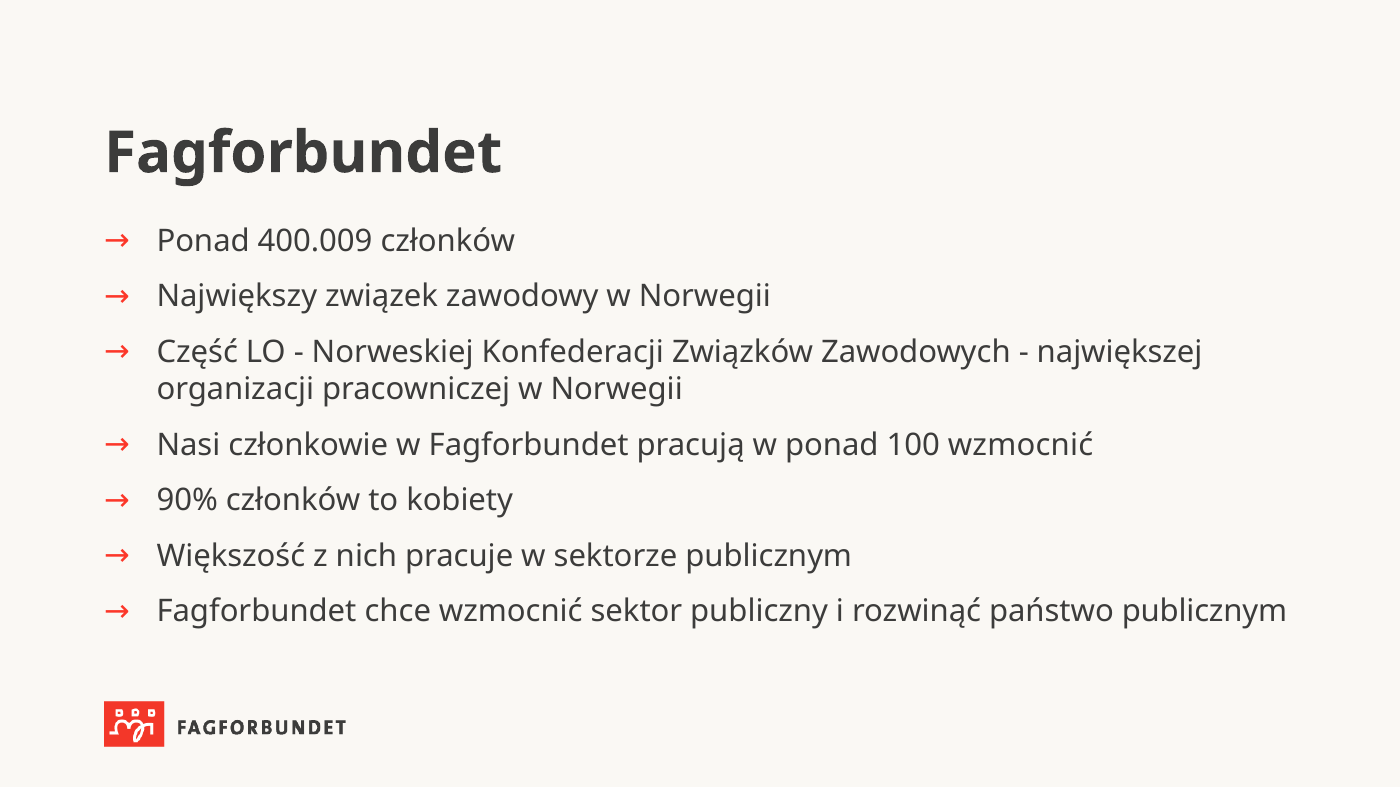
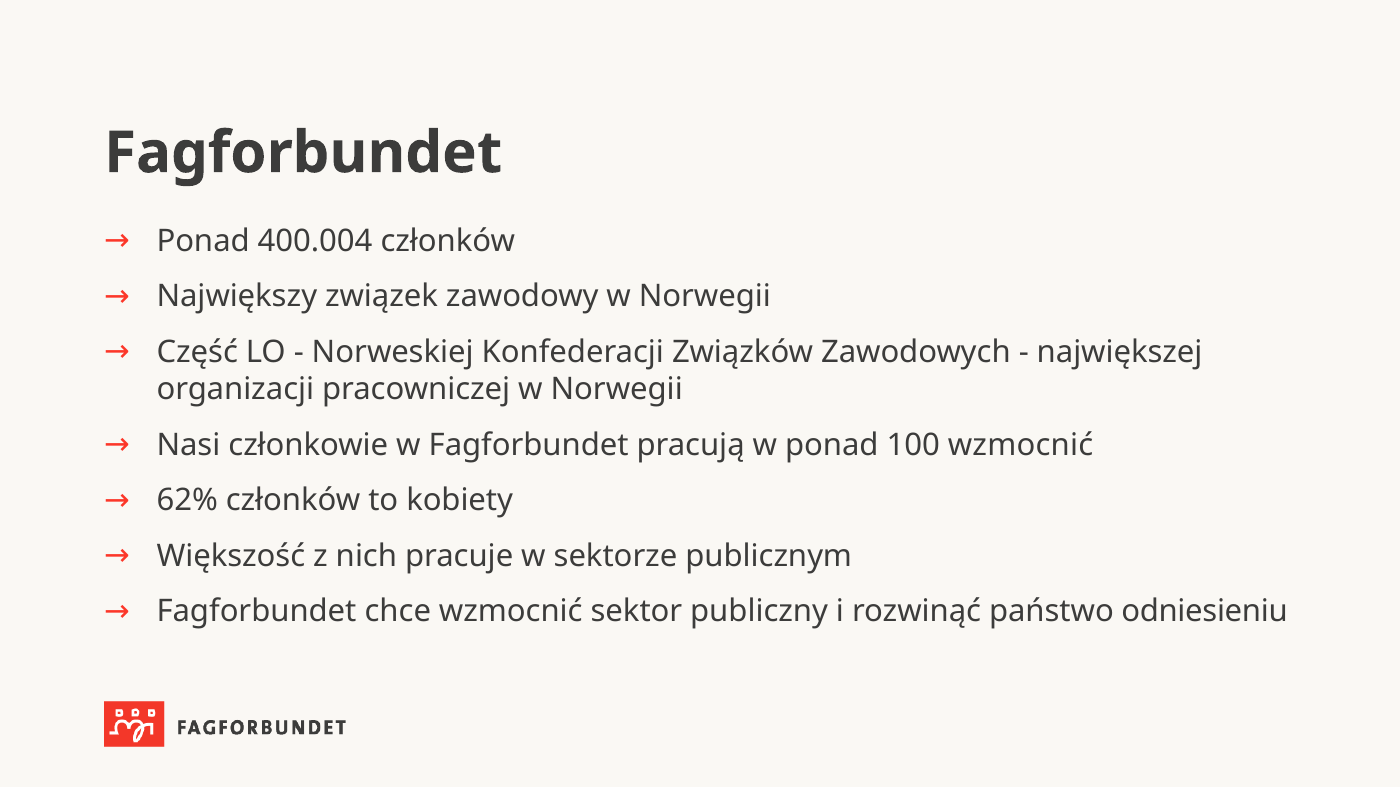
400.009: 400.009 -> 400.004 (315, 241)
90%: 90% -> 62% (187, 501)
państwo publicznym: publicznym -> odniesieniu (1205, 612)
